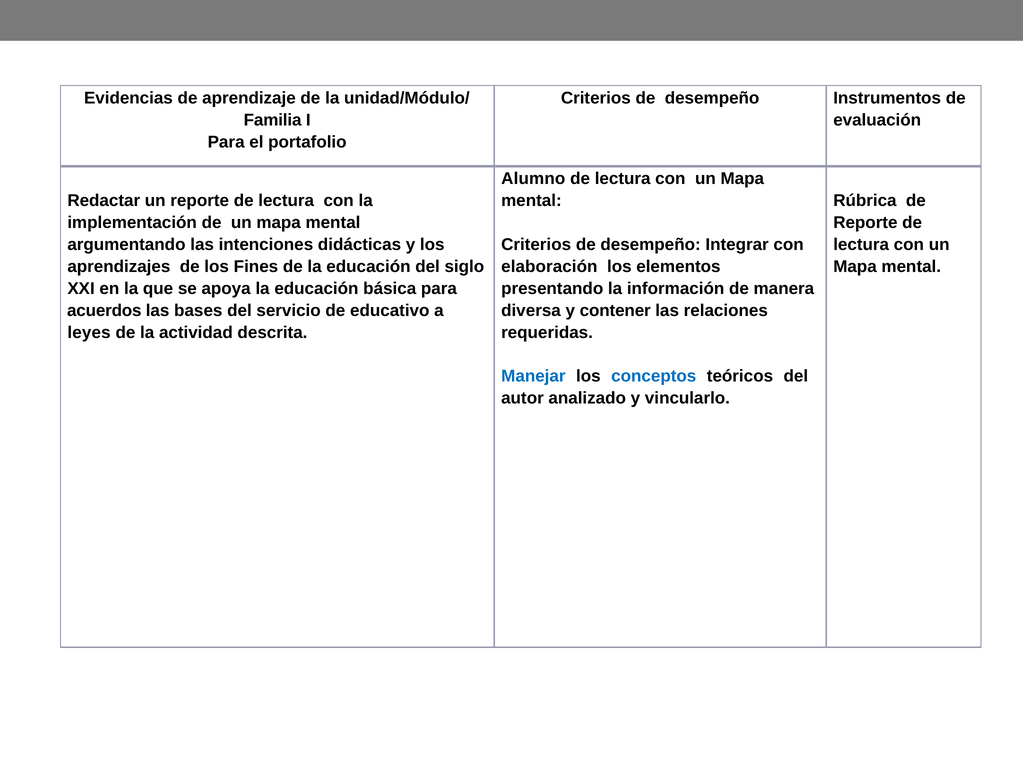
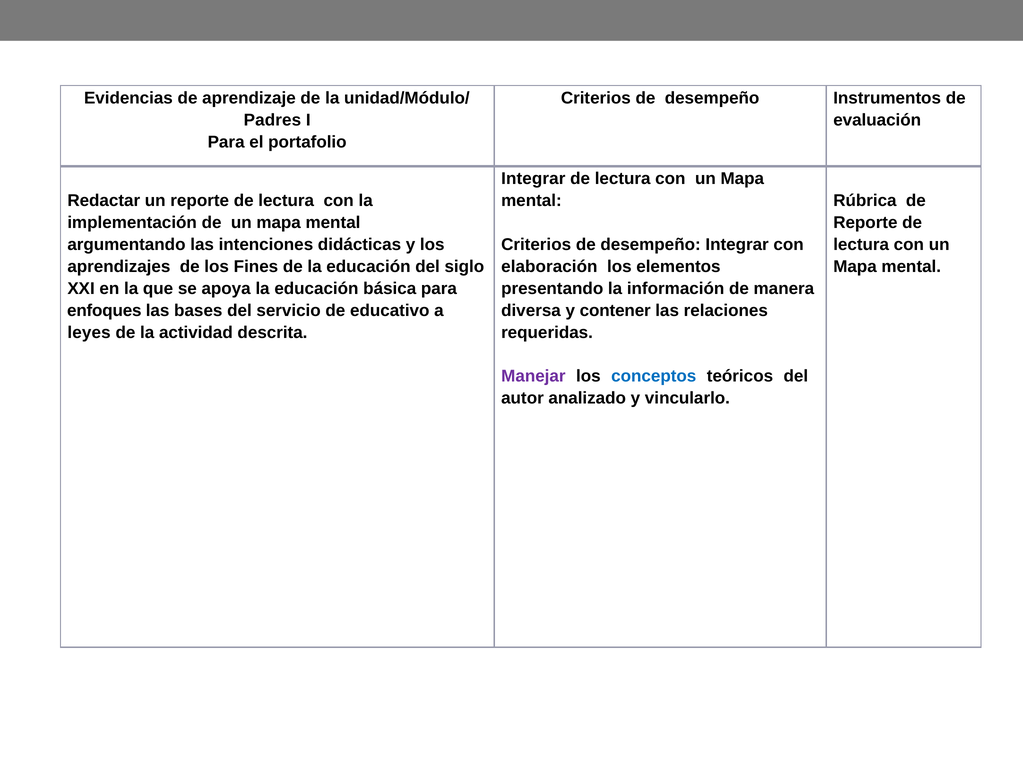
Familia: Familia -> Padres (272, 120)
Alumno: Alumno -> Integrar (533, 179)
acuerdos: acuerdos -> enfoques (104, 311)
Manejar colour: blue -> purple (533, 376)
